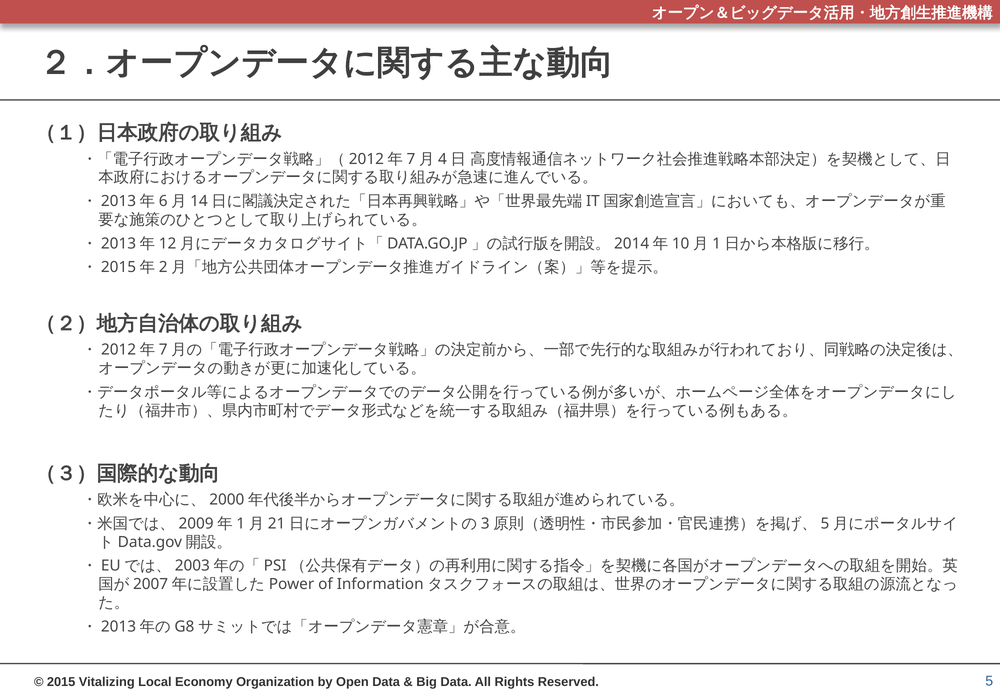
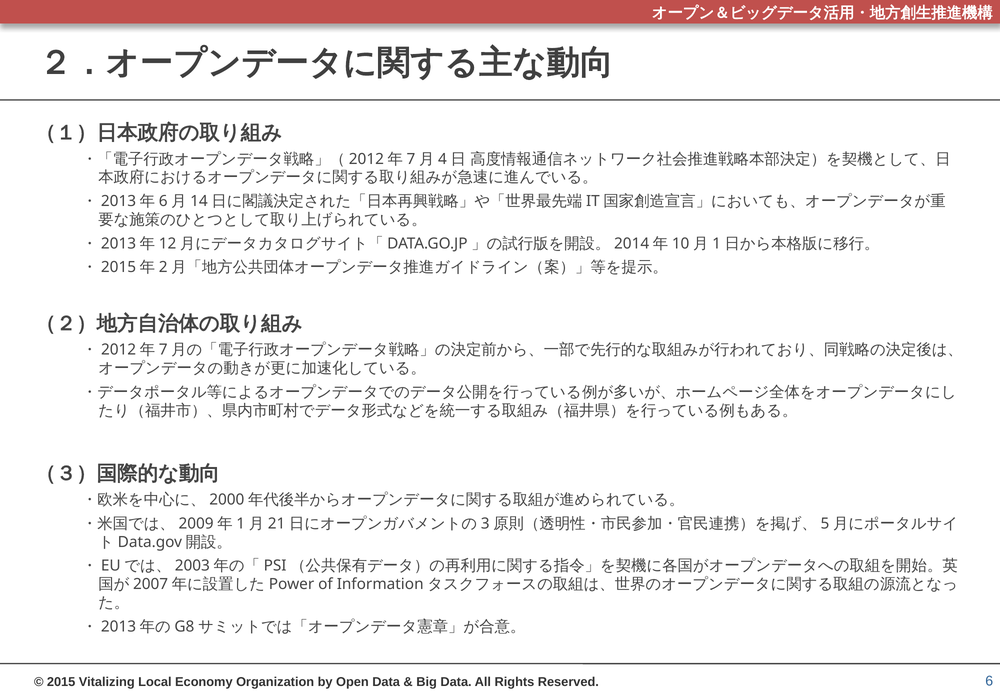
5: 5 -> 6 (989, 681)
